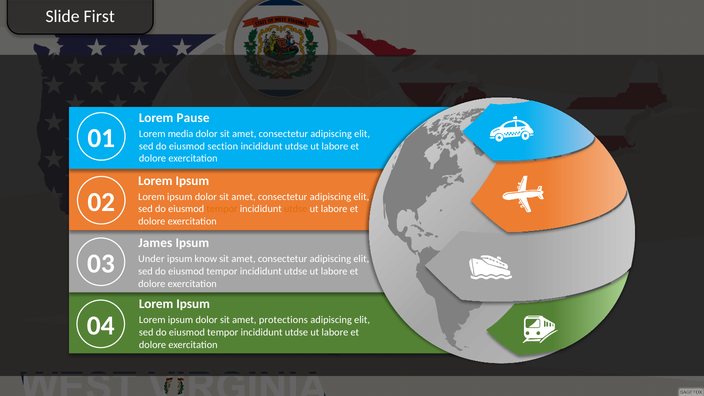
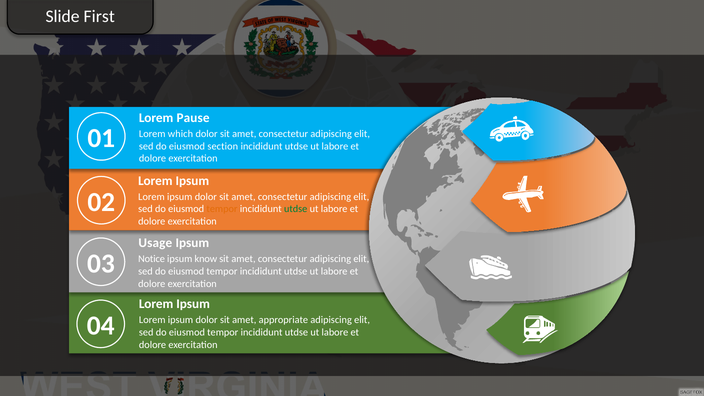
media: media -> which (180, 134)
utdse colour: orange -> green (296, 209)
James: James -> Usage (155, 243)
Under: Under -> Notice (152, 259)
protections: protections -> appropriate (283, 320)
